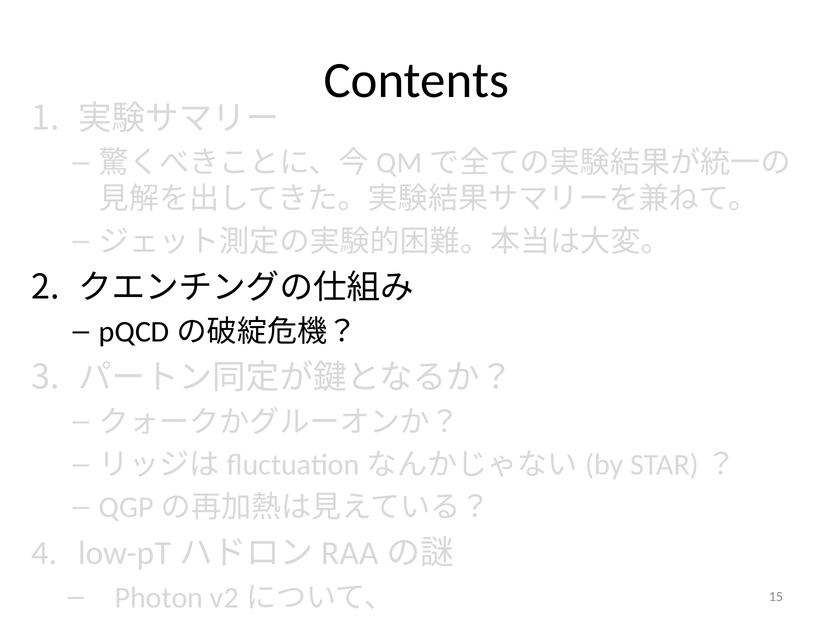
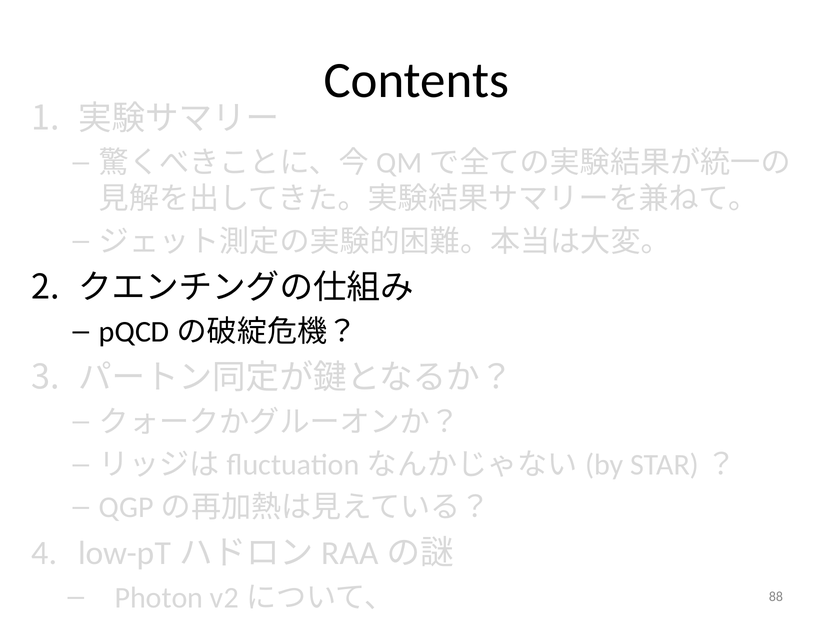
15: 15 -> 88 (776, 596)
